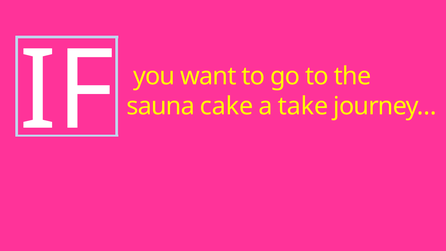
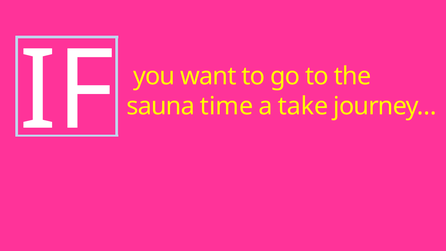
cake: cake -> time (227, 106)
